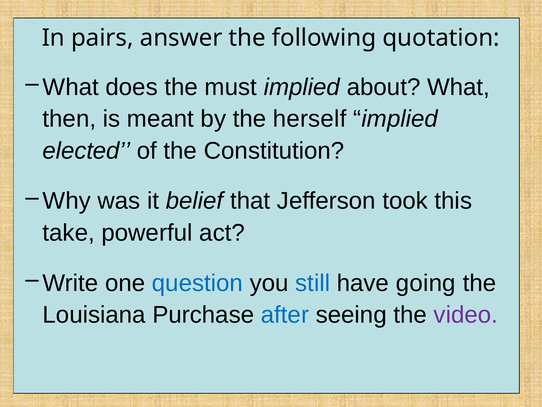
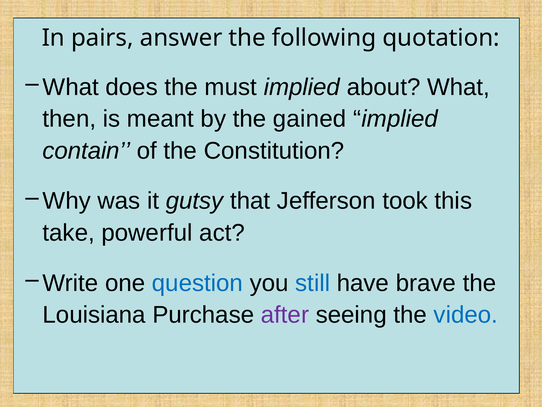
herself: herself -> gained (310, 119)
elected: elected -> contain (86, 151)
belief: belief -> gutsy (195, 201)
going: going -> brave (426, 283)
after colour: blue -> purple (285, 315)
video colour: purple -> blue (466, 315)
